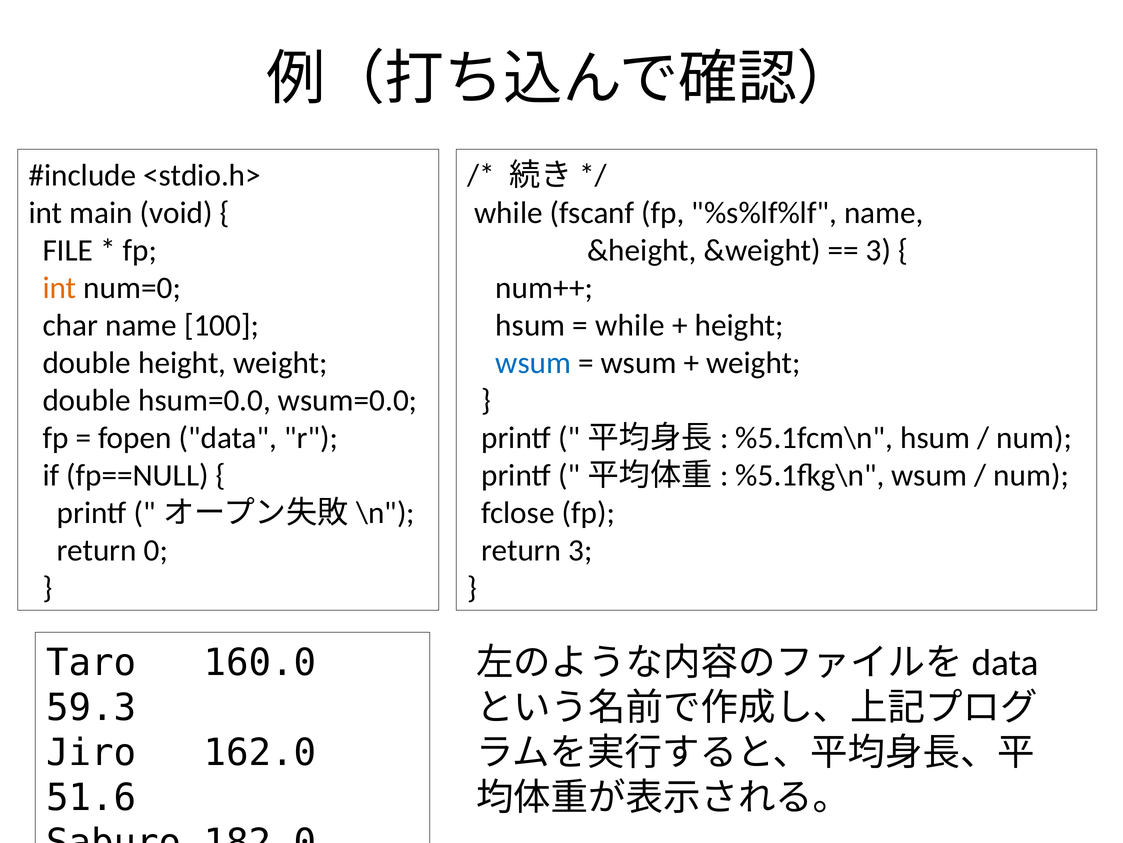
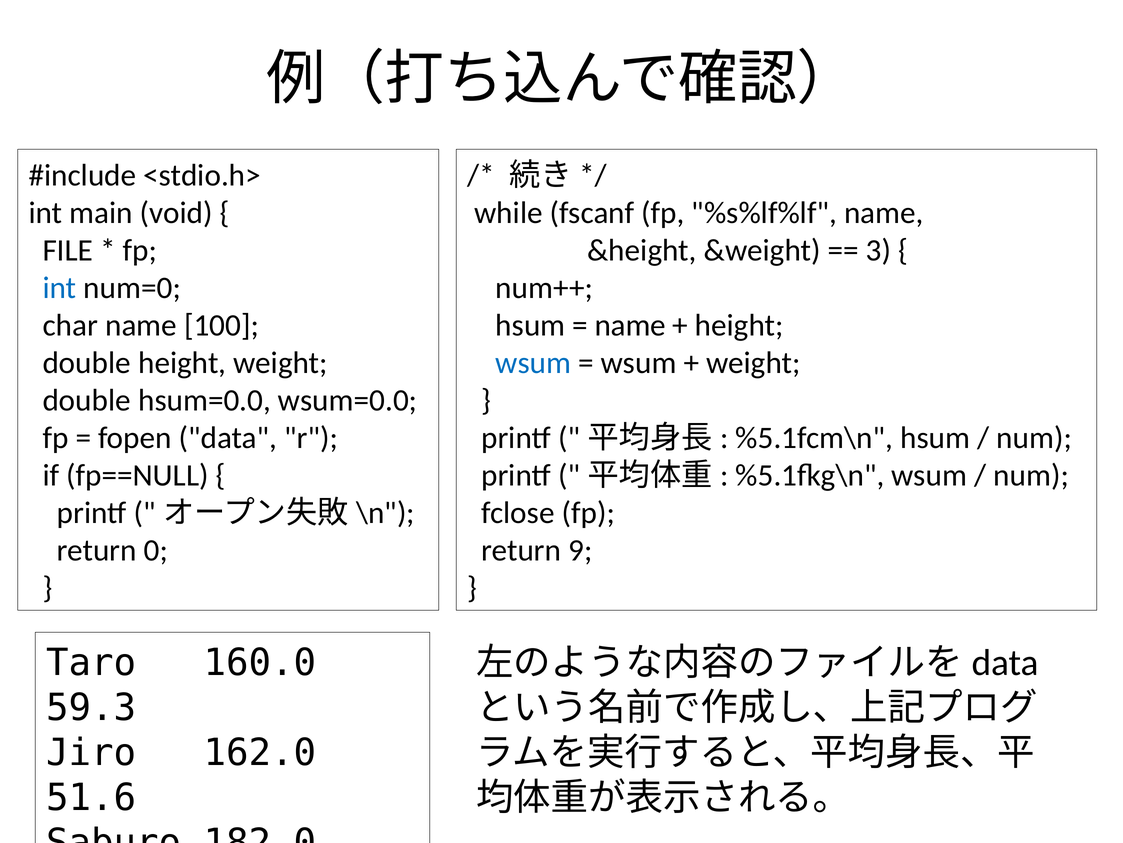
int colour: orange -> blue (60, 288)
while: while -> name (630, 325)
return 3: 3 -> 9 (580, 550)
